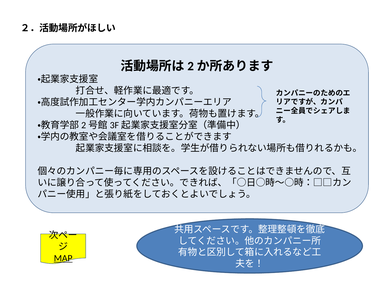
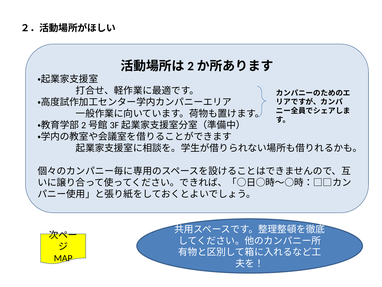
MAP underline: present -> none (63, 258)
